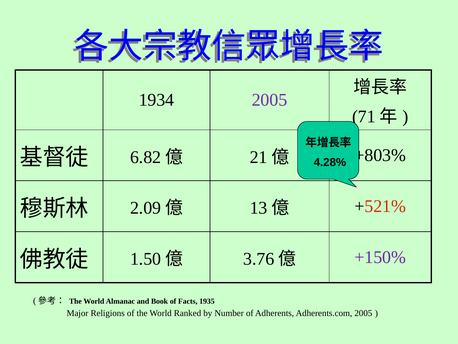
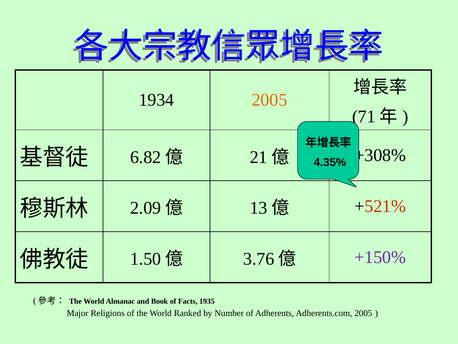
2005 colour: purple -> orange (270, 100)
+803%: +803% -> +308% (380, 155)
4.28%: 4.28% -> 4.35% (330, 162)
